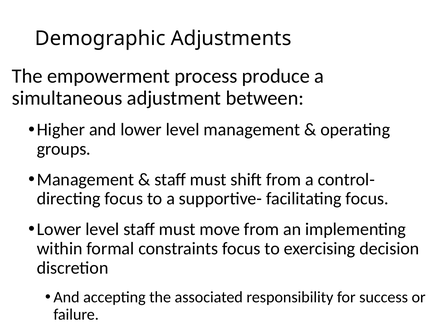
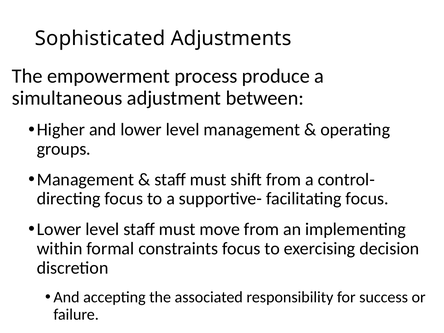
Demographic: Demographic -> Sophisticated (100, 38)
